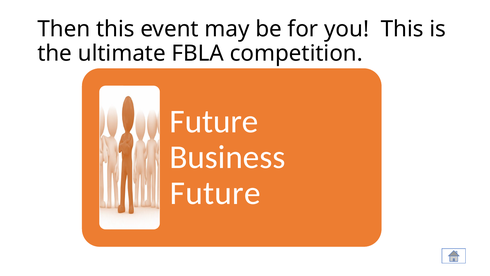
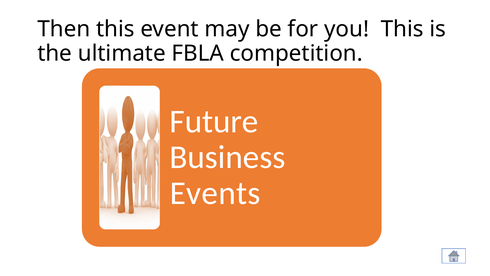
Future: Future -> Events (215, 193)
